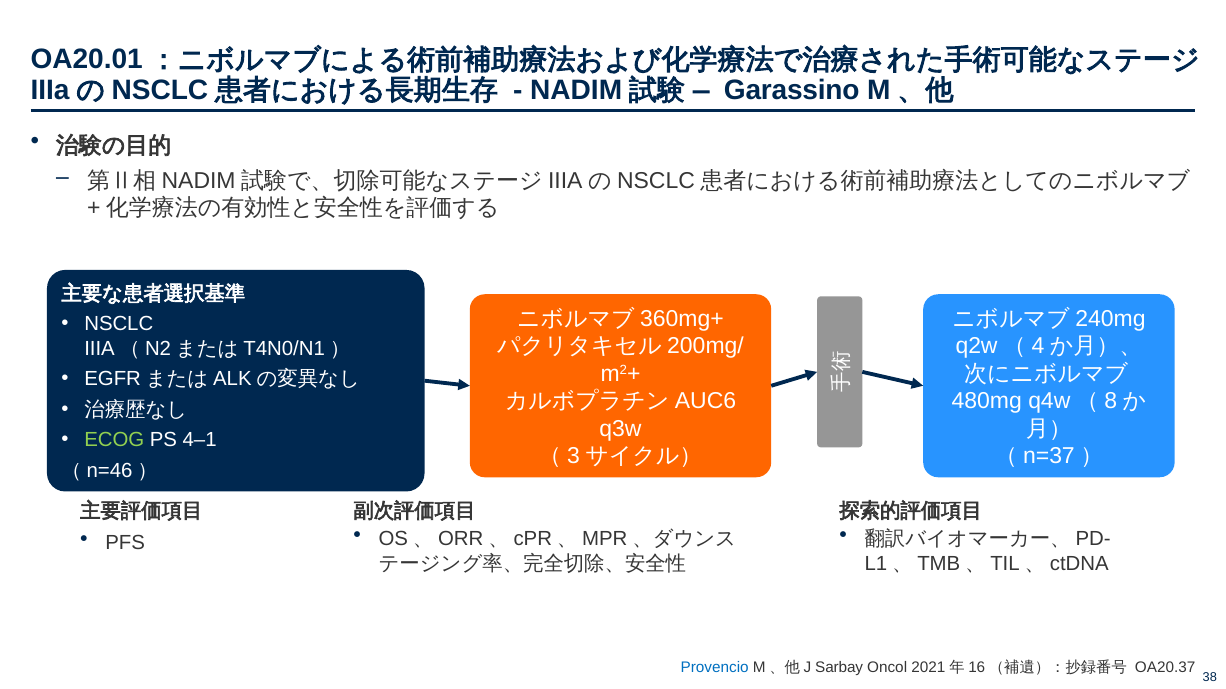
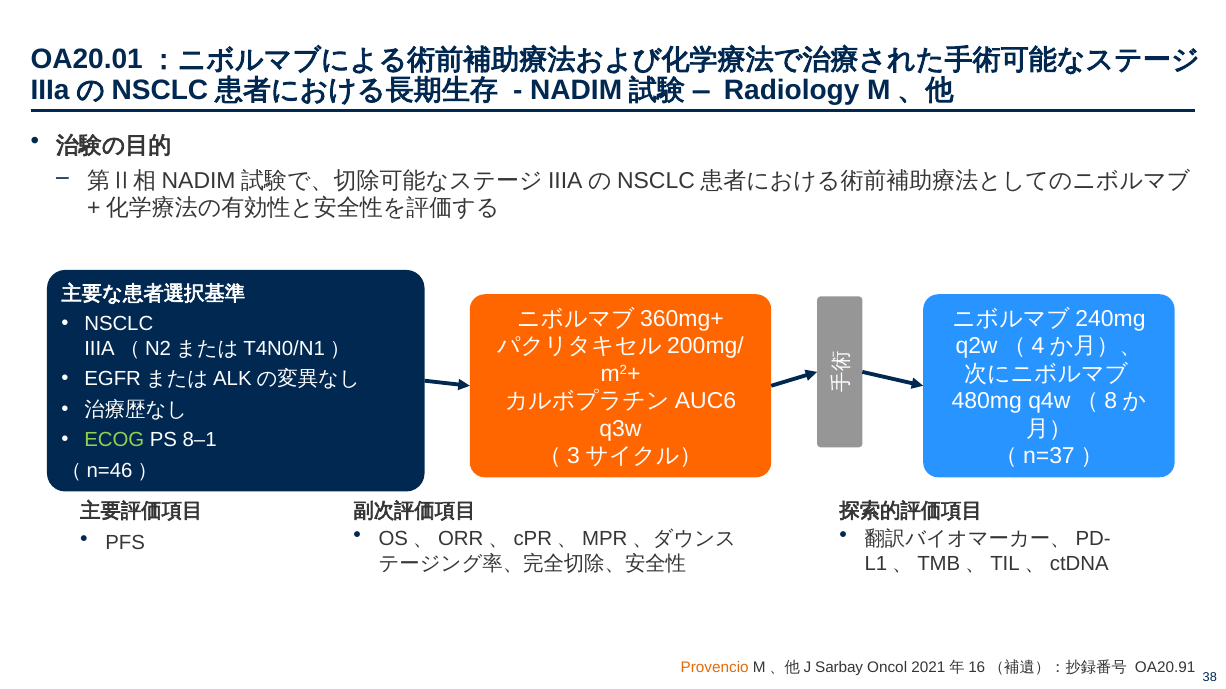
Garassino: Garassino -> Radiology (792, 90)
4–1: 4–1 -> 8–1 (200, 441)
Provencio colour: blue -> orange (715, 668)
OA20.37: OA20.37 -> OA20.91 (1165, 668)
